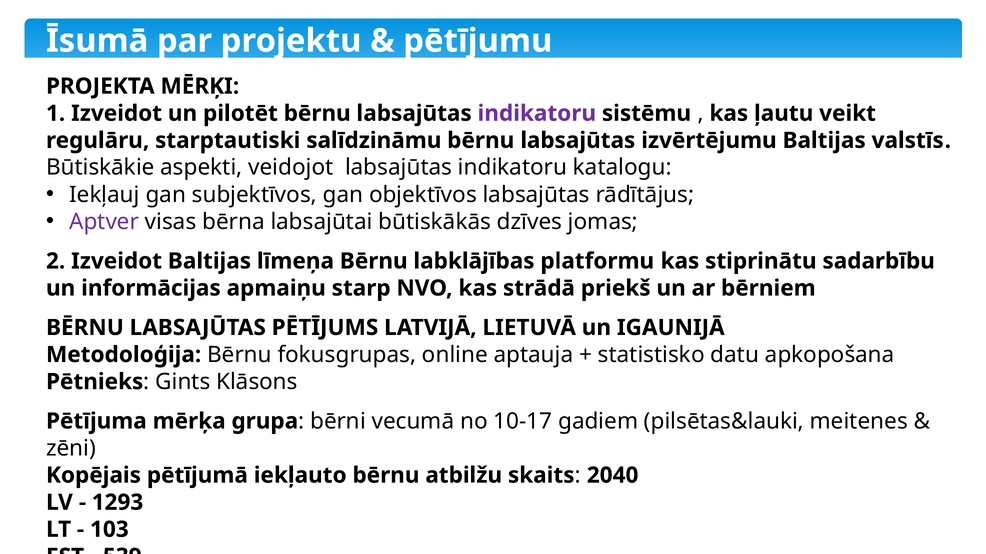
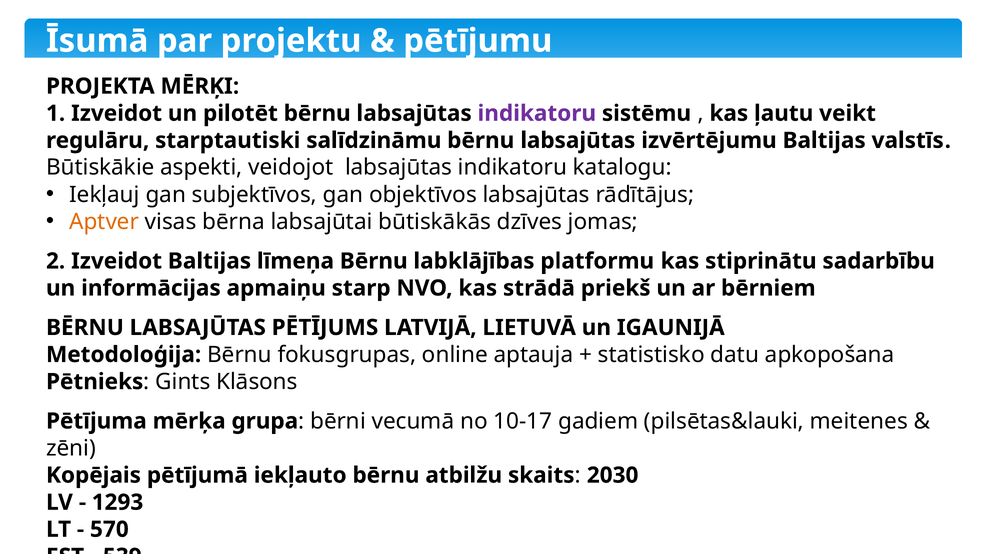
Aptver colour: purple -> orange (104, 222)
2040: 2040 -> 2030 (613, 476)
103: 103 -> 570 (109, 530)
